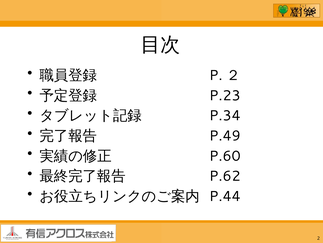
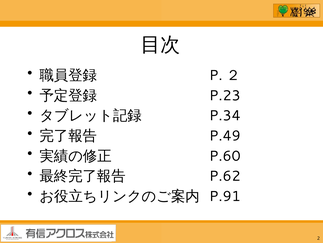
P.44: P.44 -> P.91 (225, 196)
